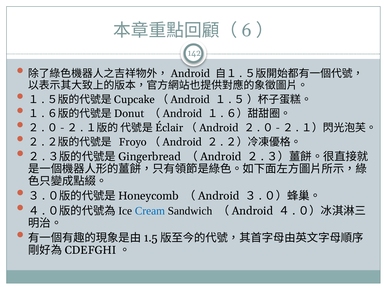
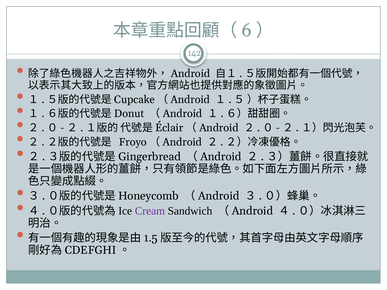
Cream colour: blue -> purple (150, 211)
